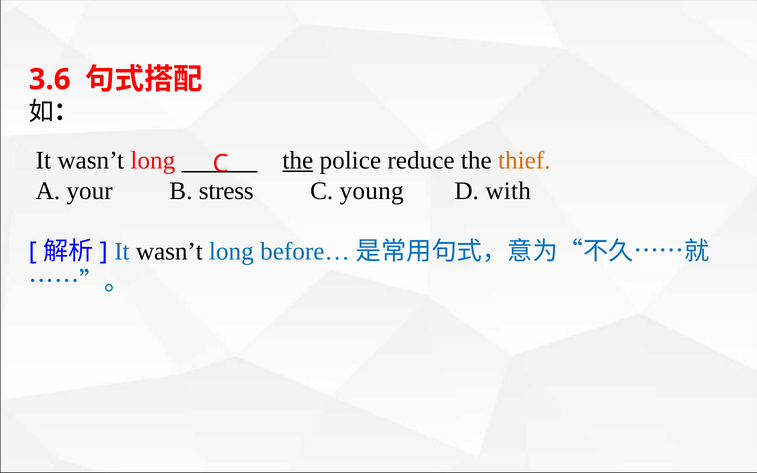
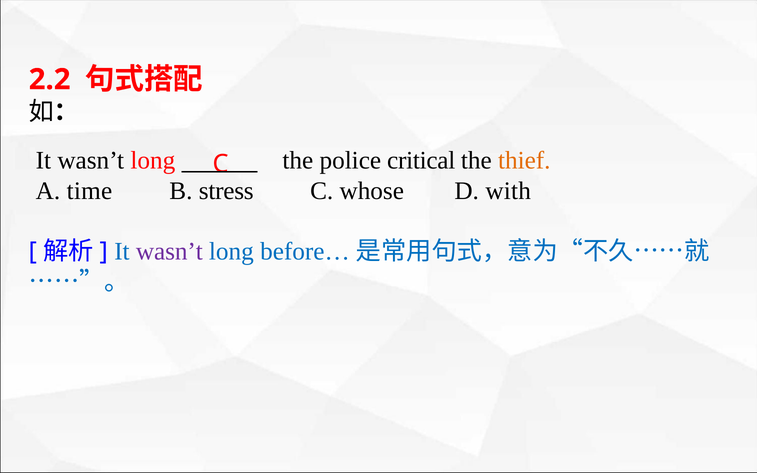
3.6: 3.6 -> 2.2 (50, 80)
the underline: present -> none (298, 161)
reduce: reduce -> critical (421, 161)
your: your -> time (89, 191)
young: young -> whose (372, 191)
wasn’t colour: black -> purple (169, 252)
